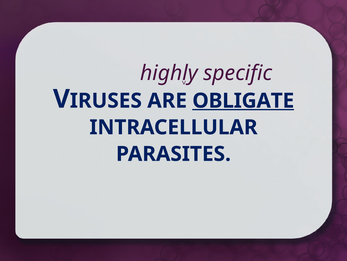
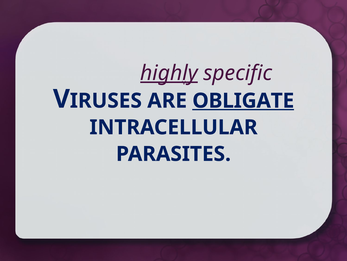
highly underline: none -> present (169, 73)
